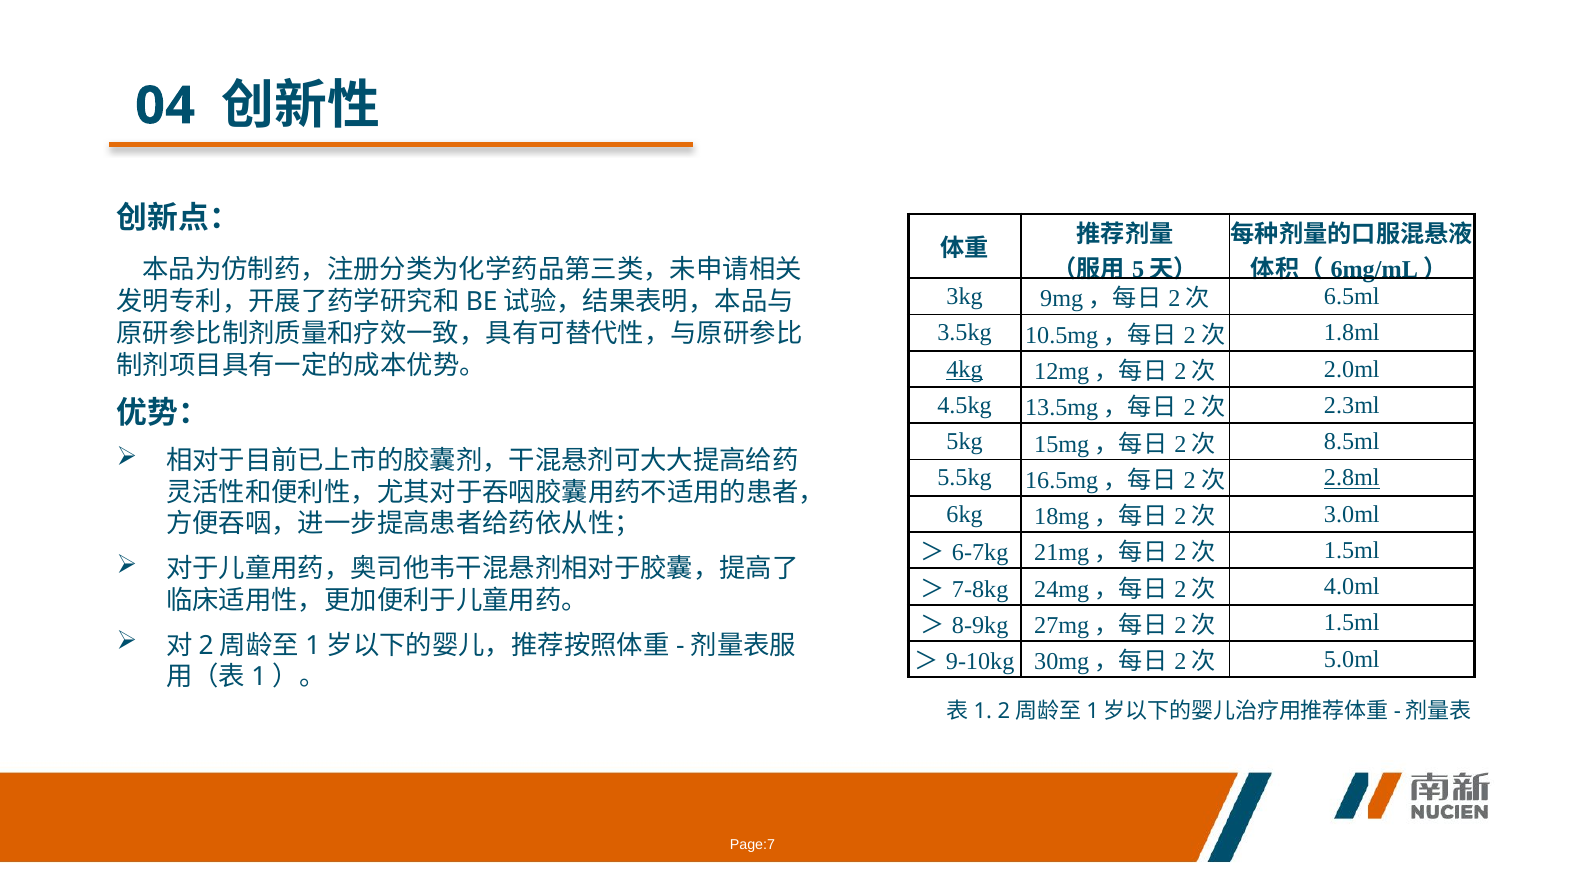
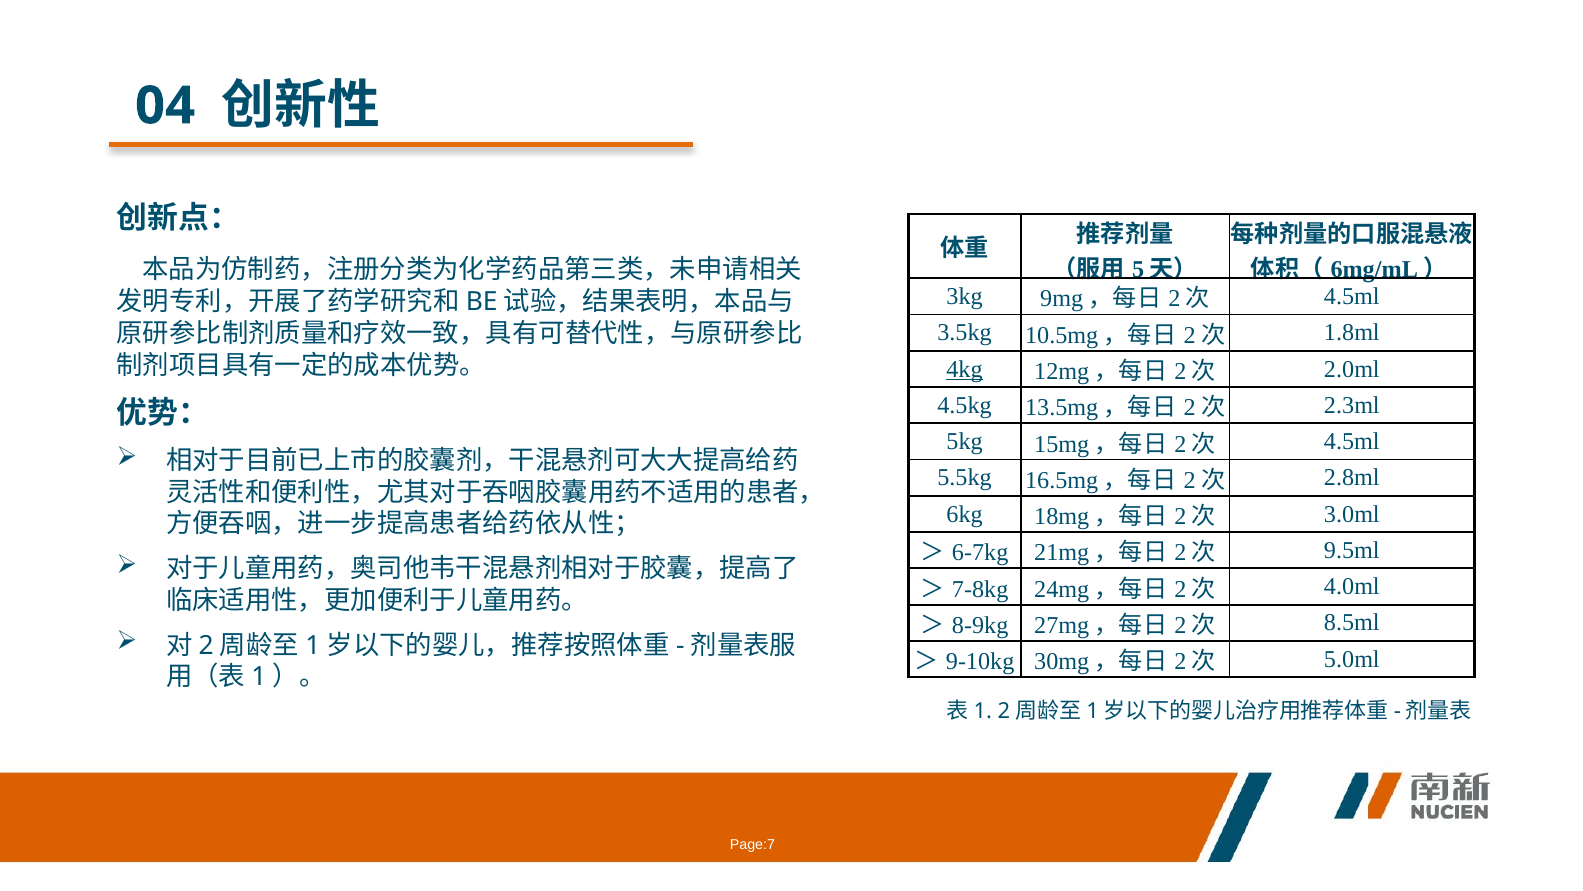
6.5ml: 6.5ml -> 4.5ml (1352, 296)
8.5ml: 8.5ml -> 4.5ml (1352, 441)
2.8ml underline: present -> none (1352, 478)
1.5ml: 1.5ml -> 9.5ml (1352, 550)
1.5ml: 1.5ml -> 8.5ml (1352, 623)
